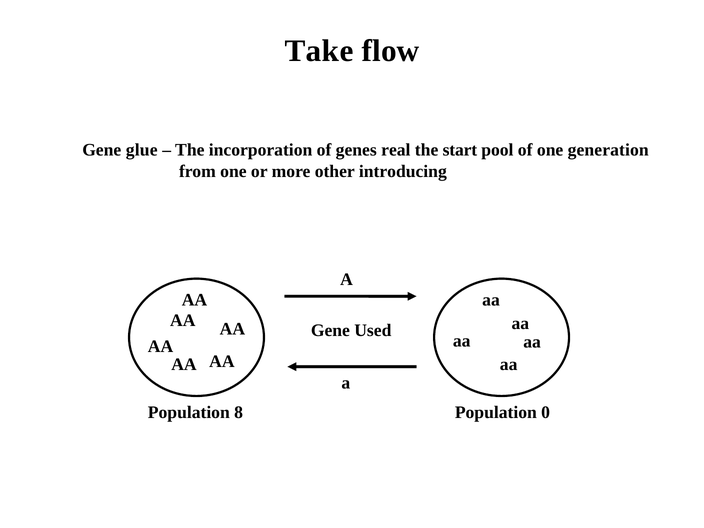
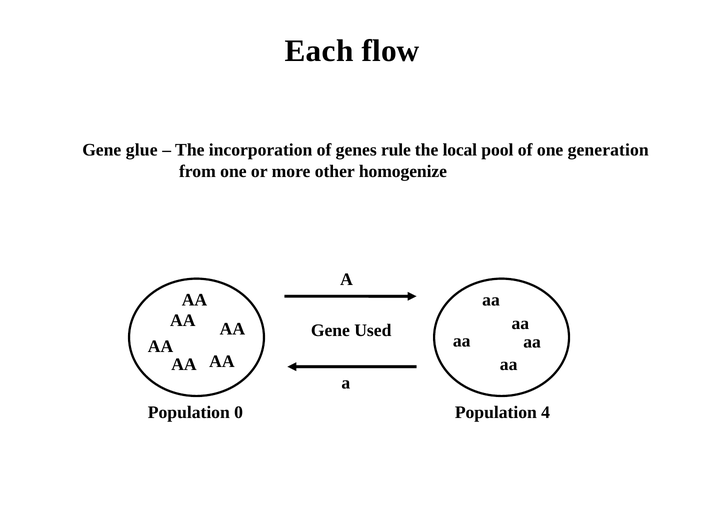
Take: Take -> Each (319, 51)
real: real -> rule (396, 150)
start: start -> local (460, 150)
introducing: introducing -> homogenize (403, 171)
8: 8 -> 0 (239, 412)
0: 0 -> 4 (546, 412)
